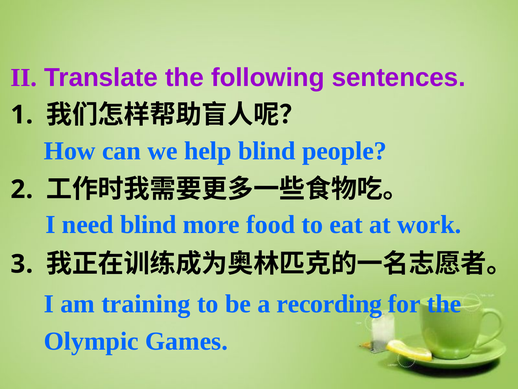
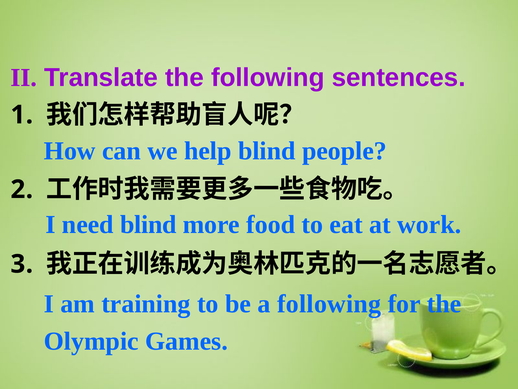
a recording: recording -> following (329, 304)
